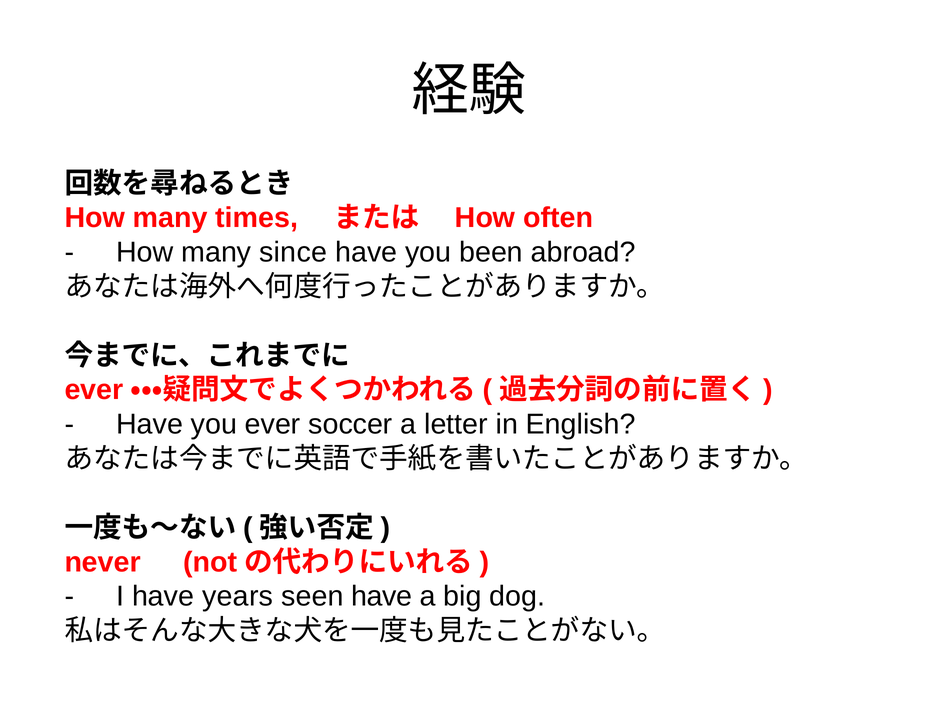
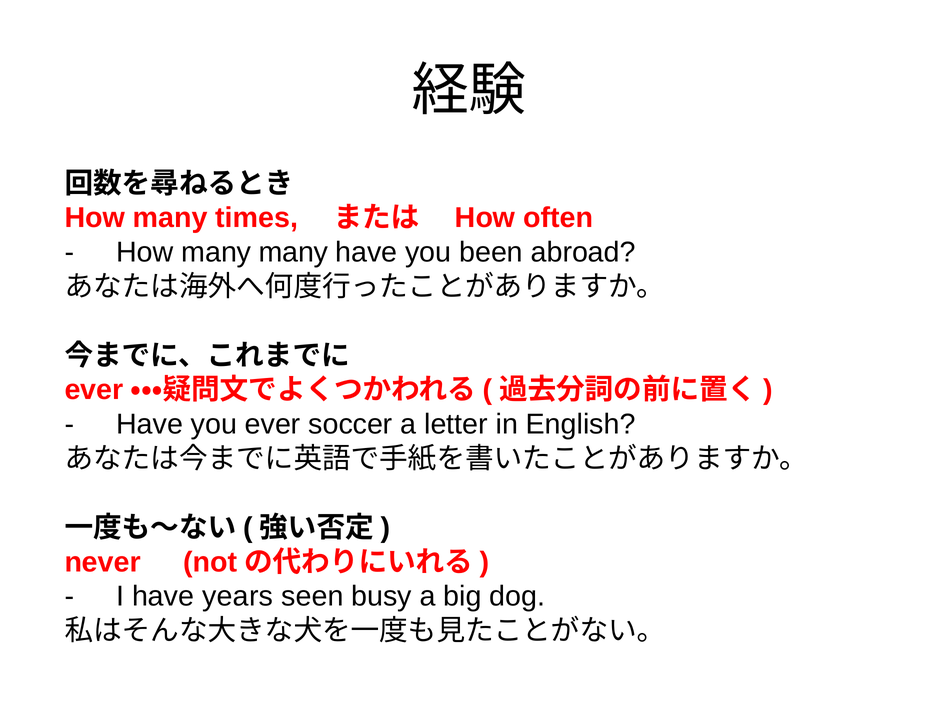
many since: since -> many (293, 252)
seen have: have -> busy (381, 596)
